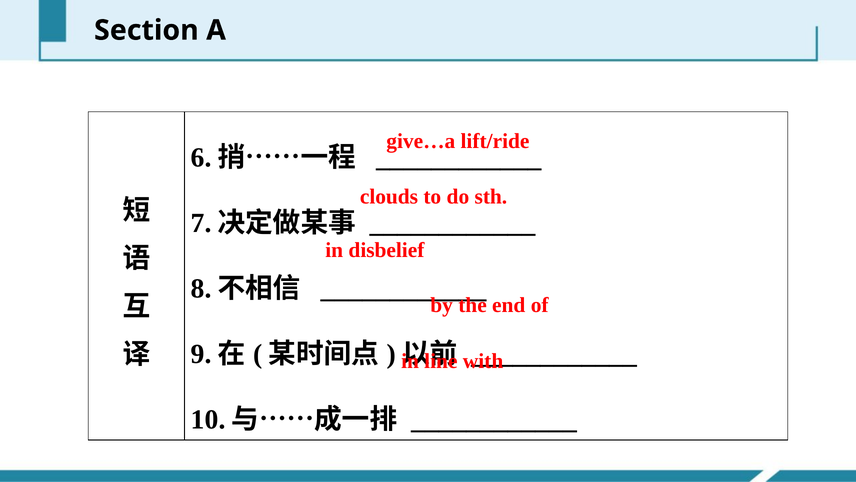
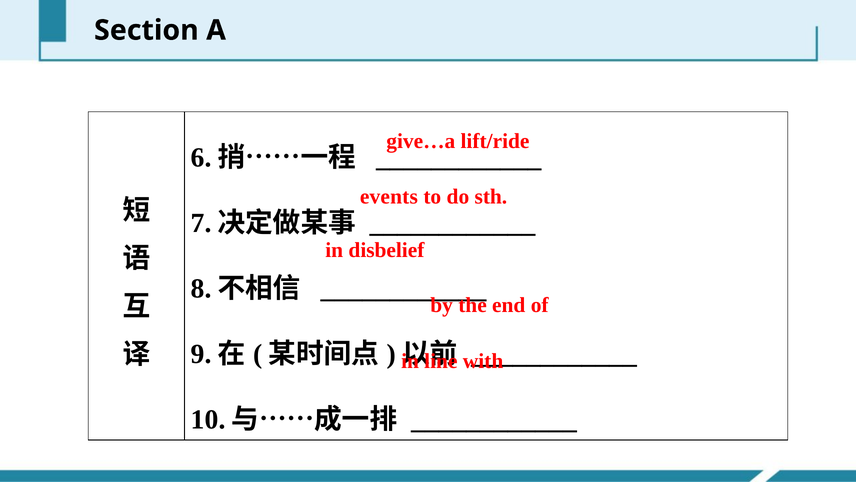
clouds: clouds -> events (389, 196)
